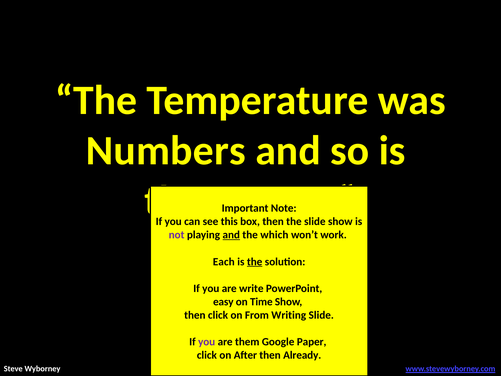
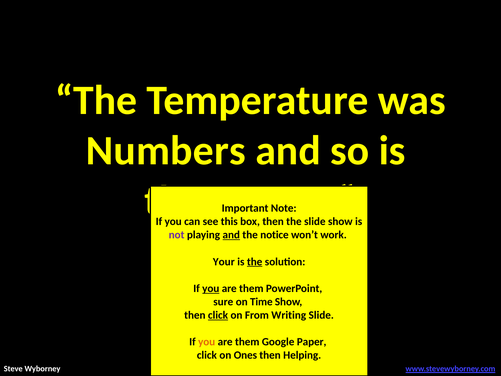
which: which -> notice (274, 235)
Each: Each -> Your (224, 262)
you underline: none -> present (211, 288)
write: write -> them (251, 288)
easy: easy -> sure (223, 302)
click underline: none -> present (218, 315)
you colour: purple -> orange (207, 342)
After: After -> Ones (245, 355)
Already: Already -> Helping (302, 355)
